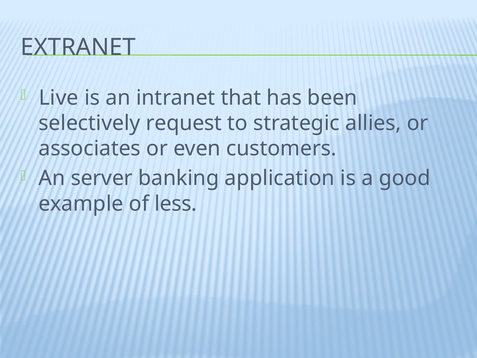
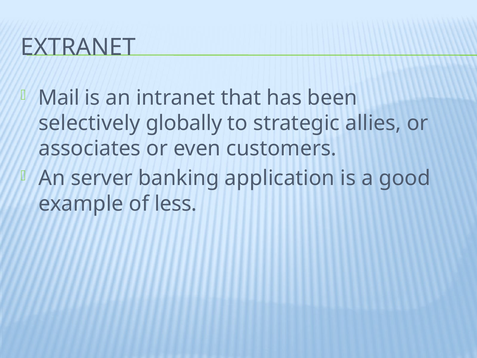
Live: Live -> Mail (59, 98)
request: request -> globally (184, 123)
